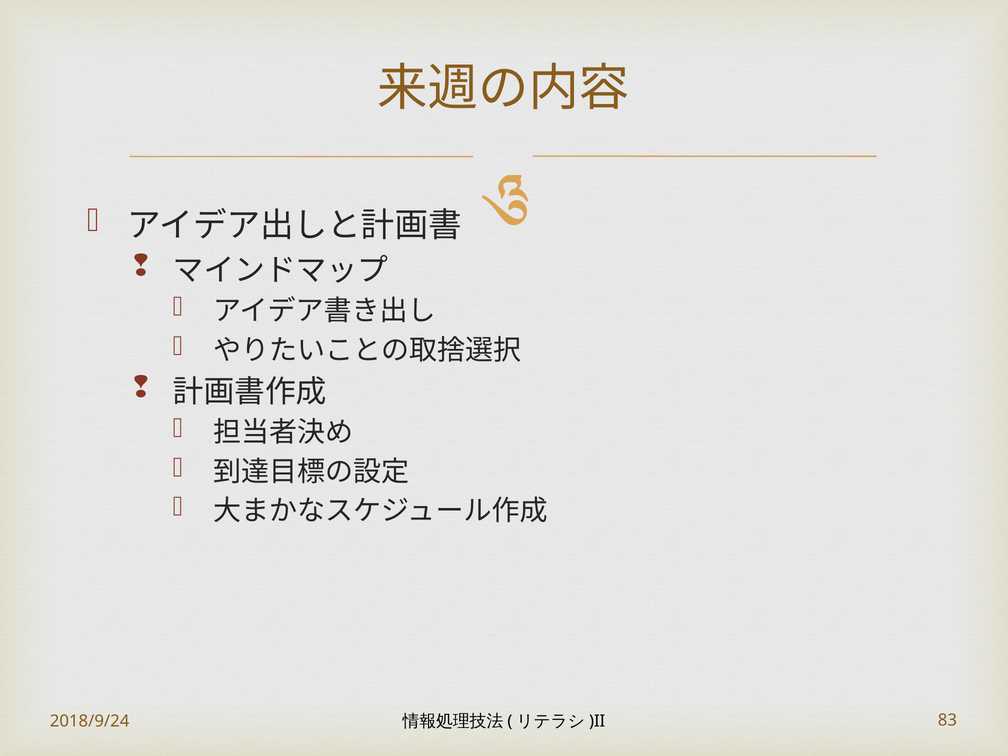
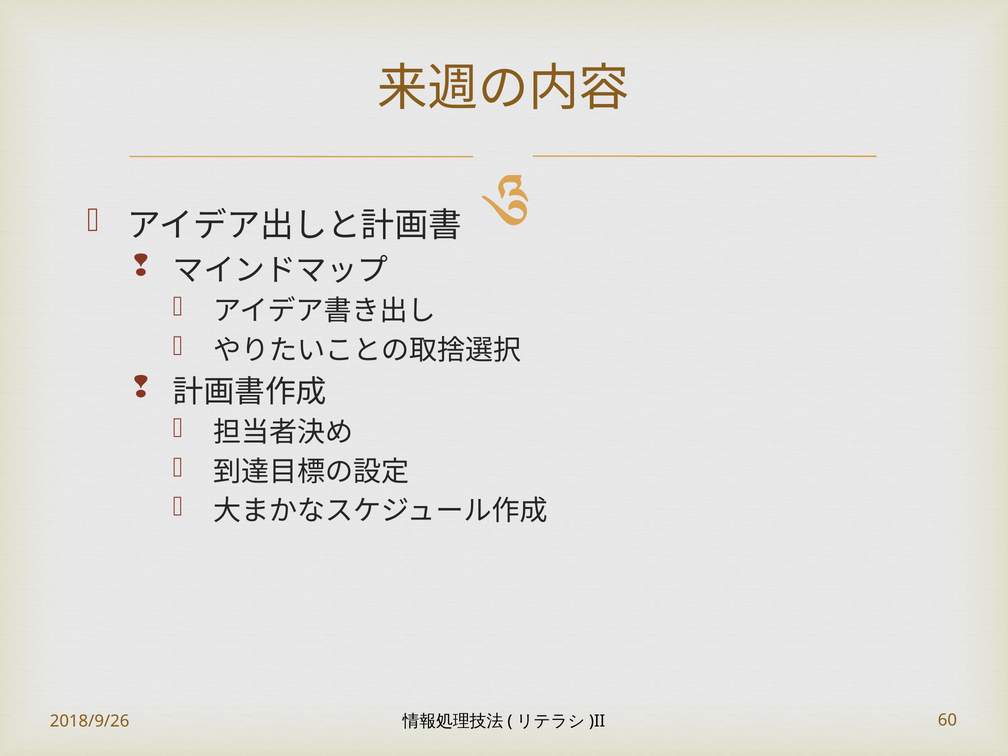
2018/9/24: 2018/9/24 -> 2018/9/26 (90, 721)
83: 83 -> 60 (947, 720)
